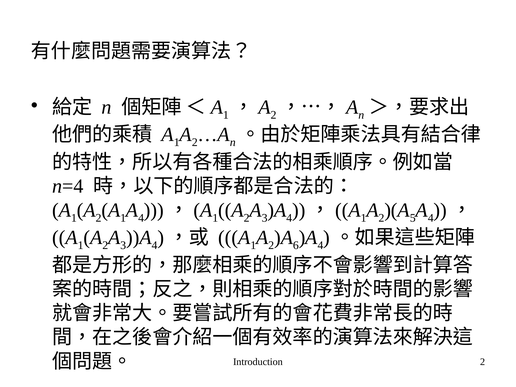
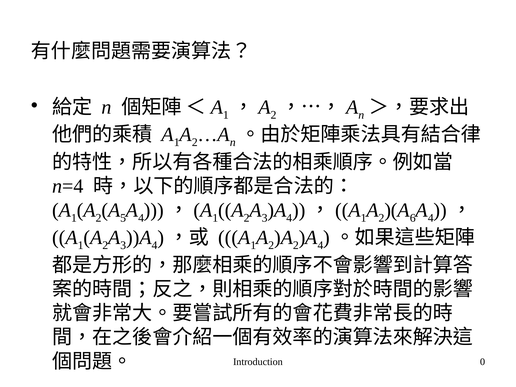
1: 1 -> 5 (123, 218)
5: 5 -> 6 (413, 218)
6: 6 -> 2 (296, 245)
Introduction 2: 2 -> 0 (483, 362)
